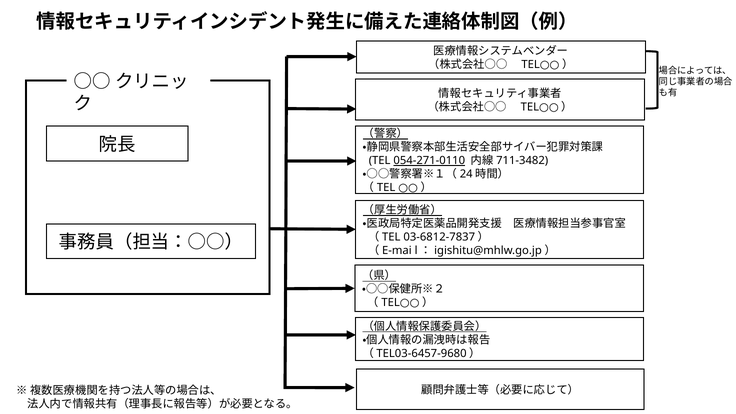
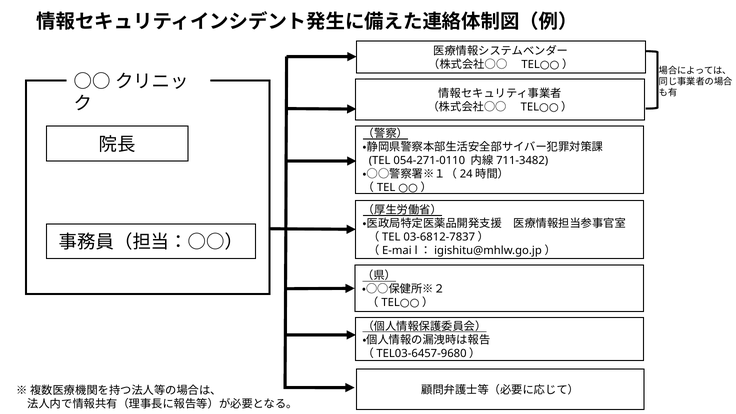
054-271-0110 underline: present -> none (429, 161)
